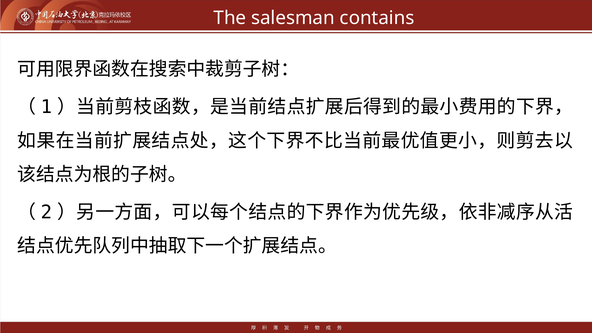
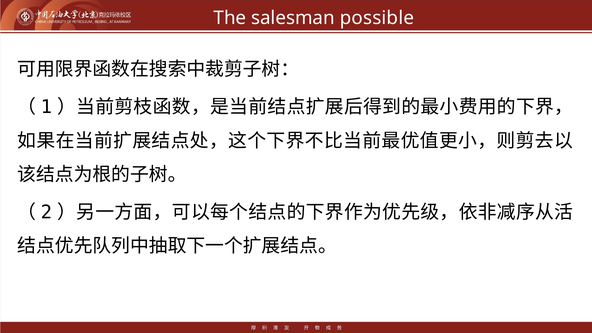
contains: contains -> possible (377, 18)
